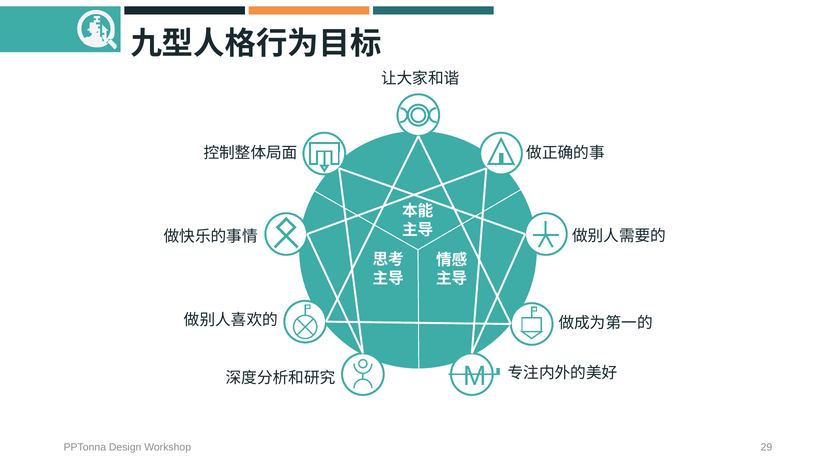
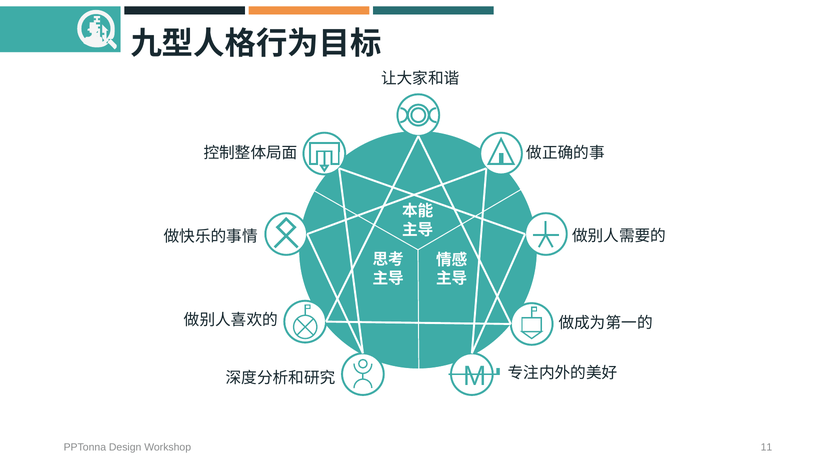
29: 29 -> 11 (766, 448)
